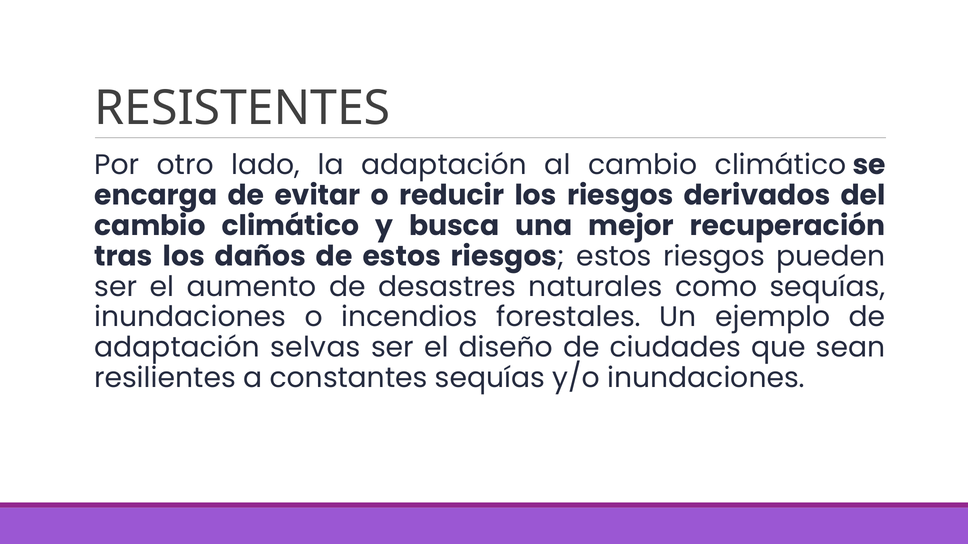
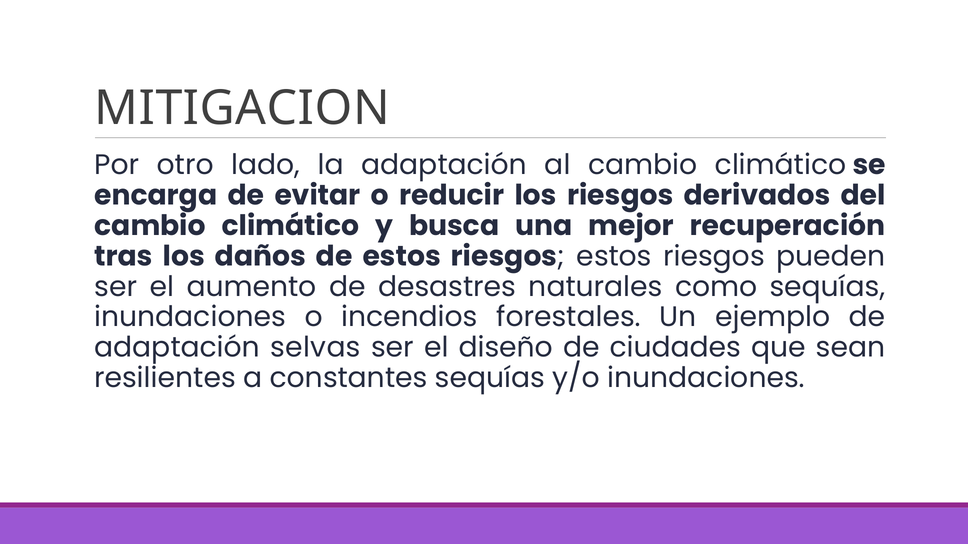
RESISTENTES: RESISTENTES -> MITIGACION (242, 108)
